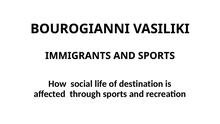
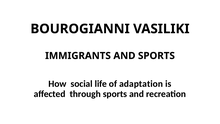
destination: destination -> adaptation (141, 84)
